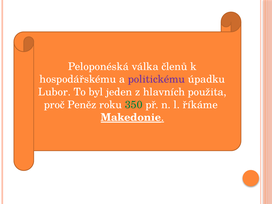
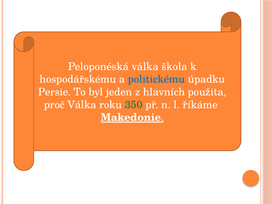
členů: členů -> škola (174, 67)
politickému colour: purple -> blue (156, 79)
Lubor: Lubor -> Persie (55, 92)
proč Peněz: Peněz -> Válka (82, 105)
